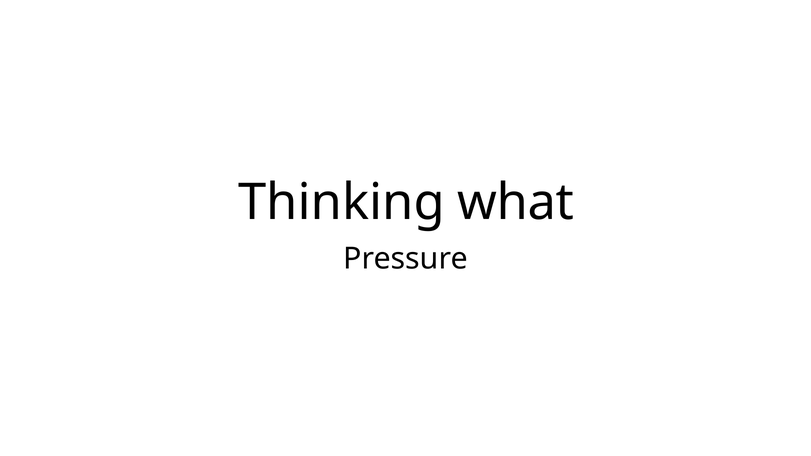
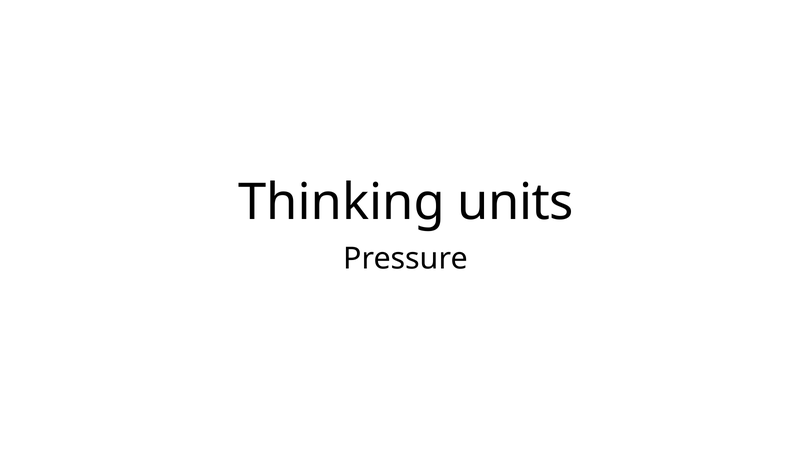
what: what -> units (516, 203)
